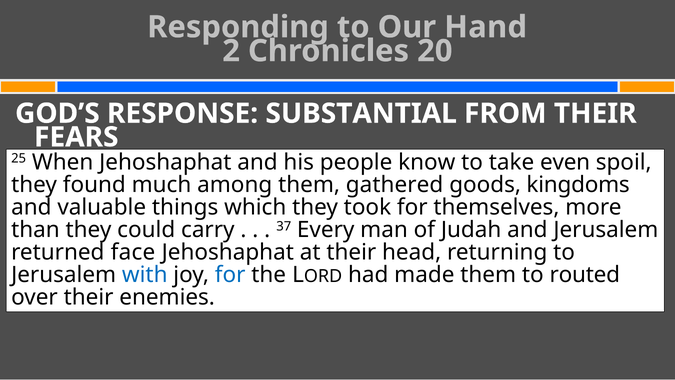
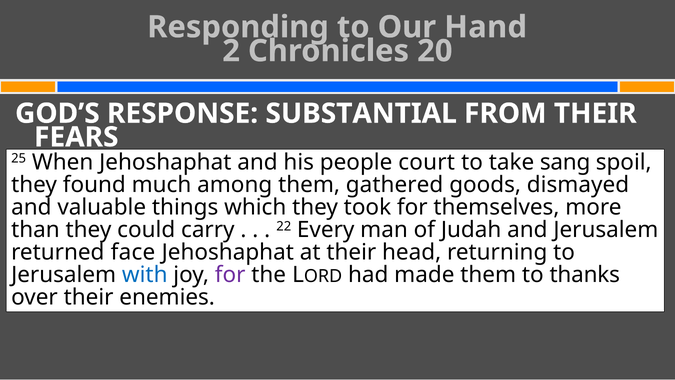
know: know -> court (427, 162)
even: even -> sang (565, 162)
kingdoms: kingdoms -> dismayed (578, 185)
37: 37 -> 22 (284, 226)
for colour: blue -> purple (230, 275)
routed: routed -> thanks (585, 275)
